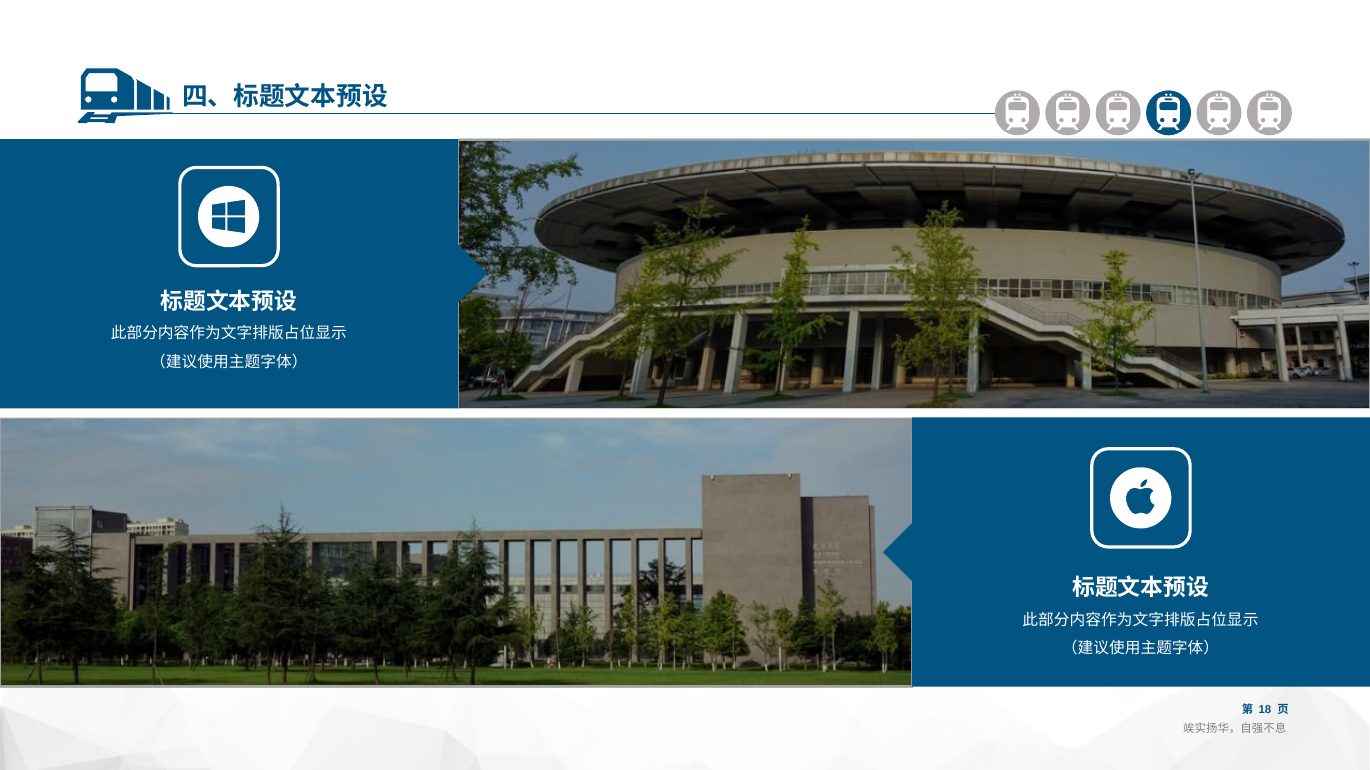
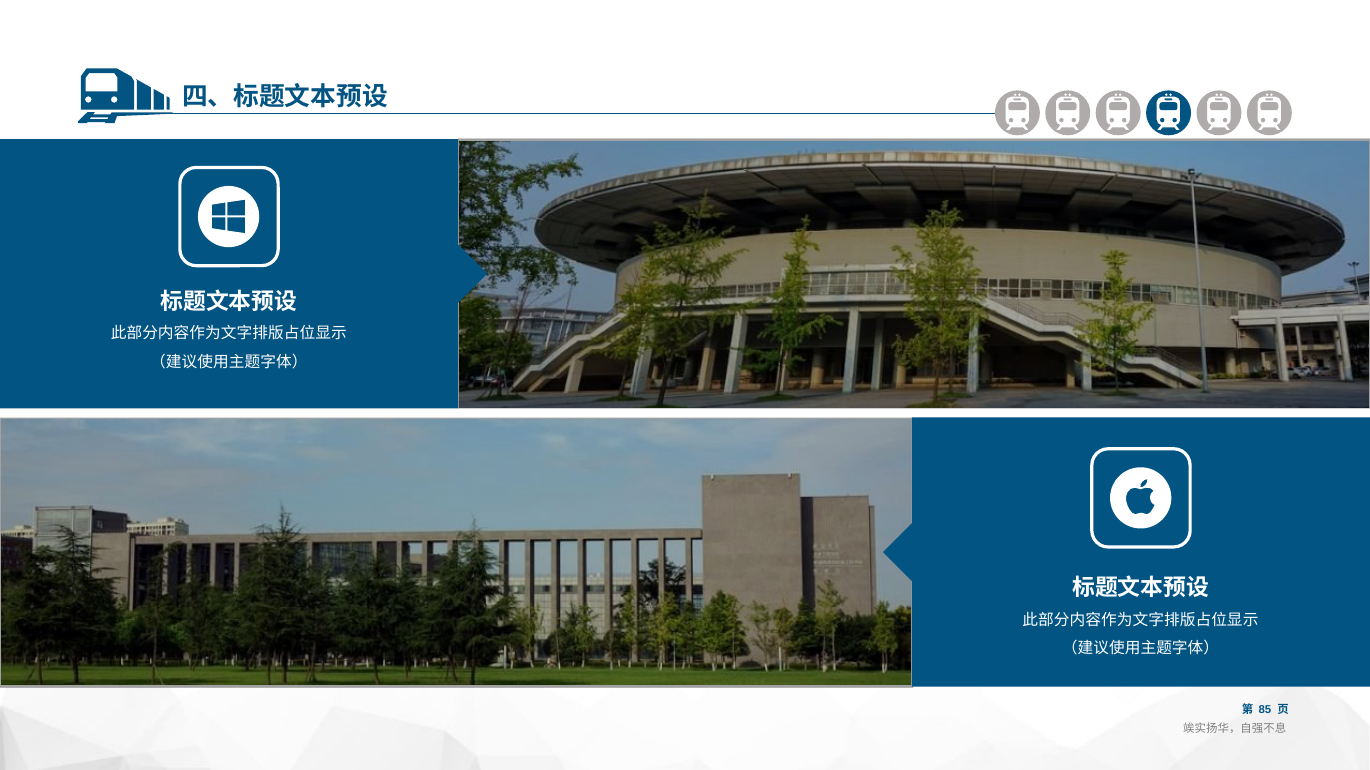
18: 18 -> 85 (1265, 710)
